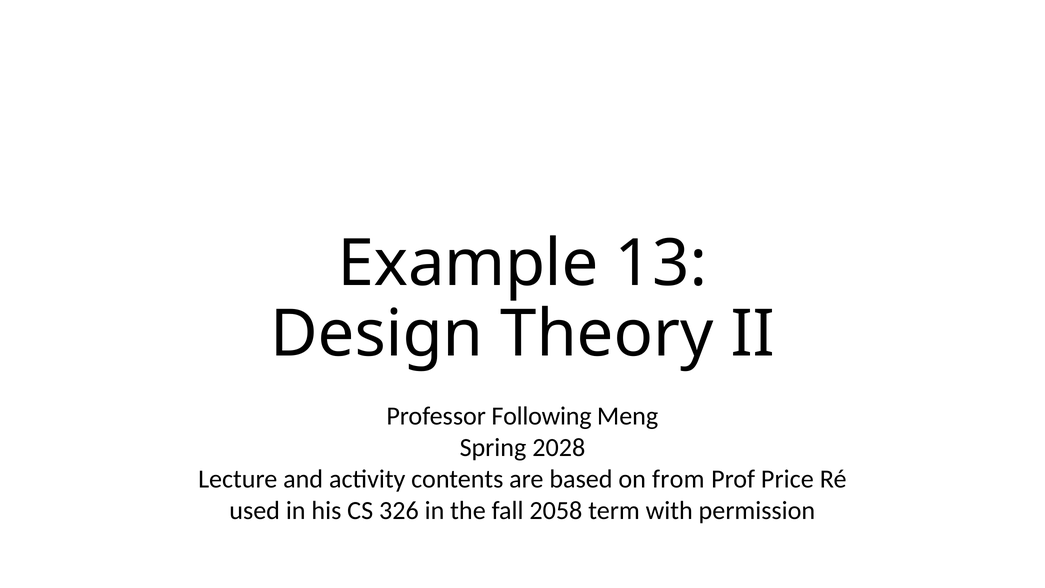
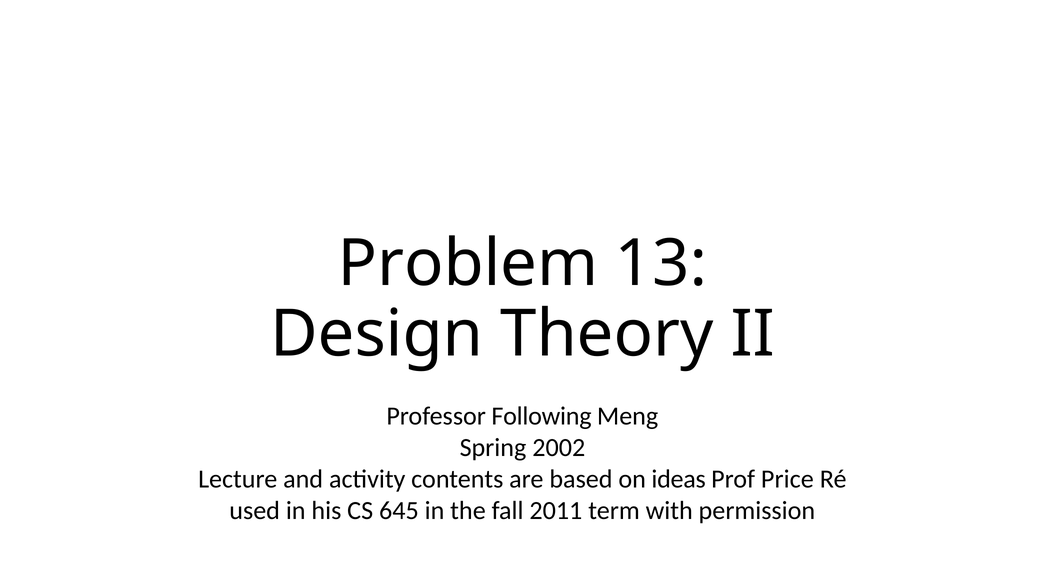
Example: Example -> Problem (468, 264)
2028: 2028 -> 2002 (559, 448)
from: from -> ideas (679, 479)
326: 326 -> 645 (399, 510)
2058: 2058 -> 2011 (556, 510)
